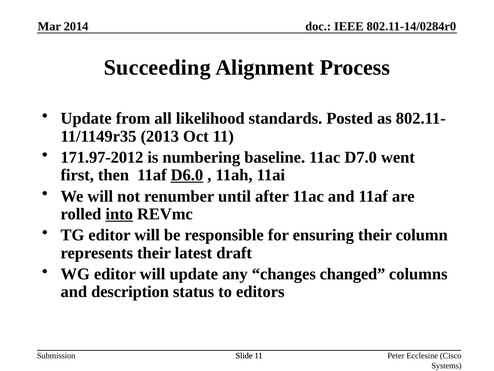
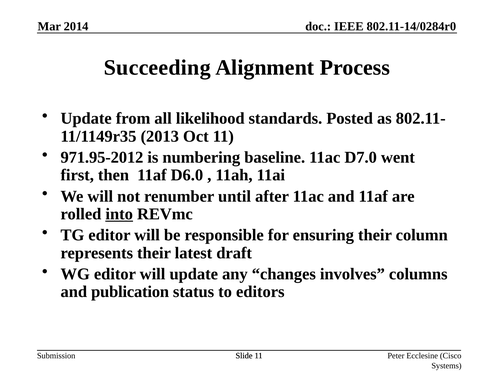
171.97-2012: 171.97-2012 -> 971.95-2012 (102, 157)
D6.0 underline: present -> none (187, 175)
changed: changed -> involves (352, 274)
description: description -> publication (130, 291)
